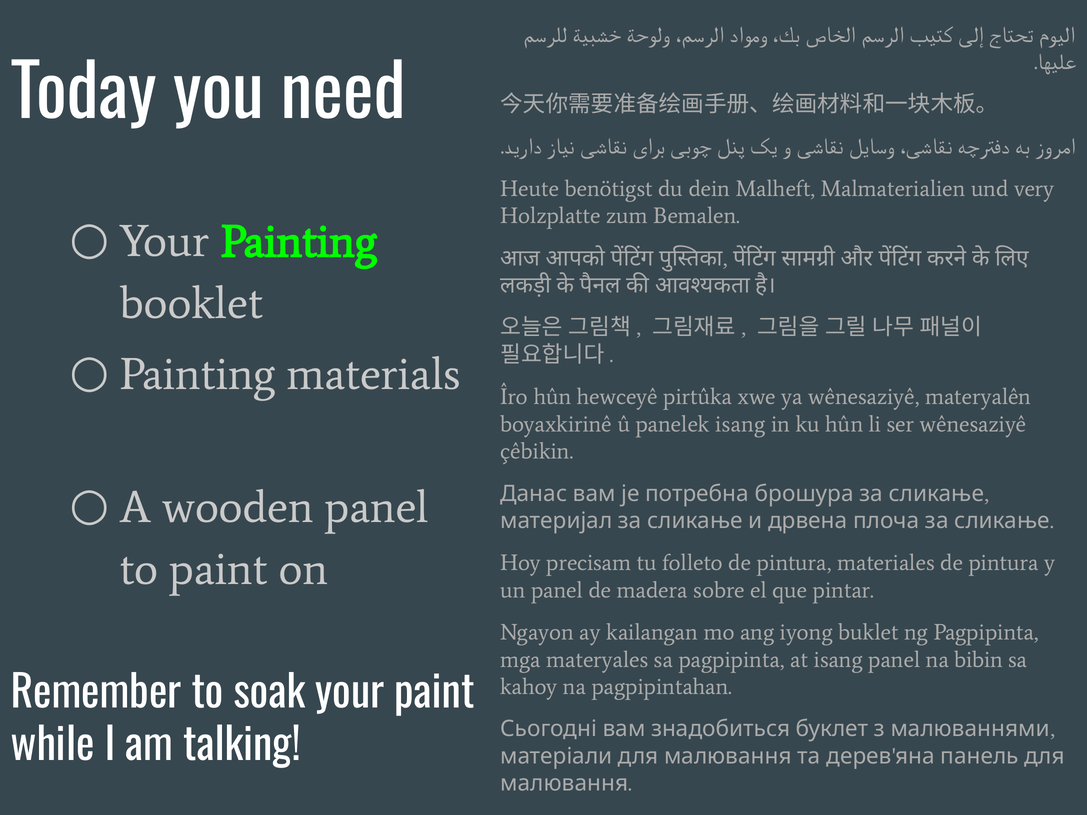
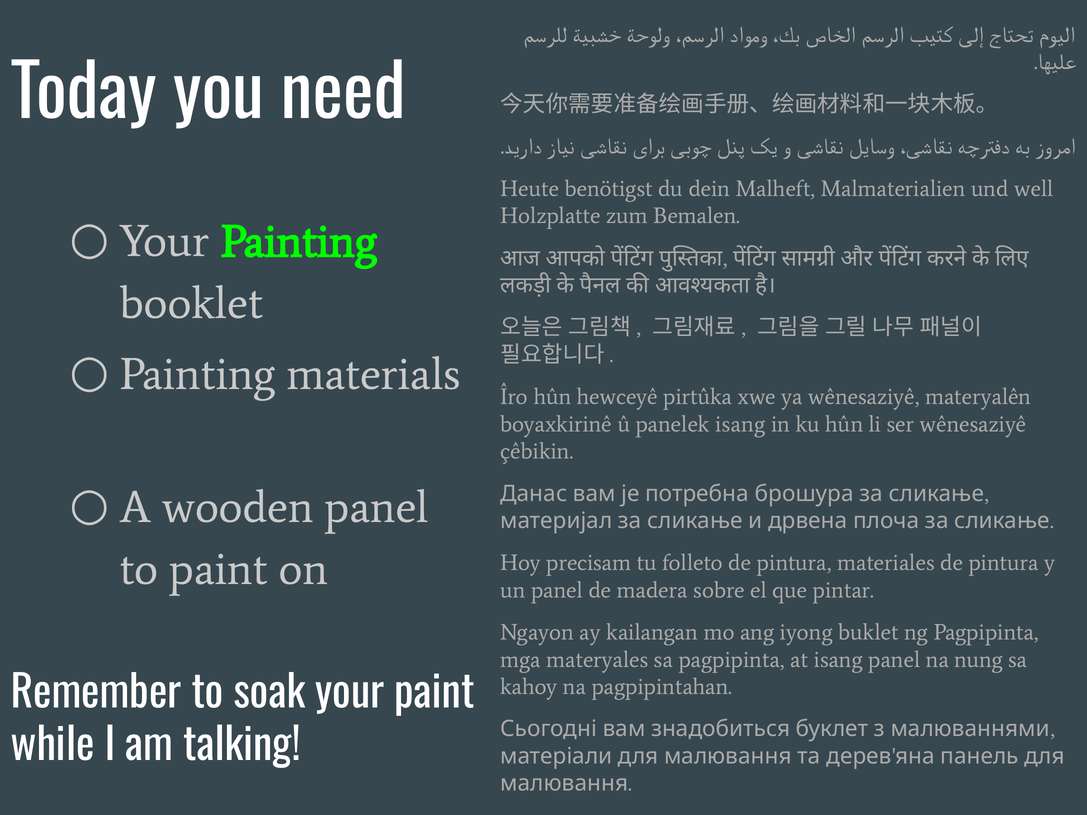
very: very -> well (1034, 189)
bibin: bibin -> nung (979, 660)
